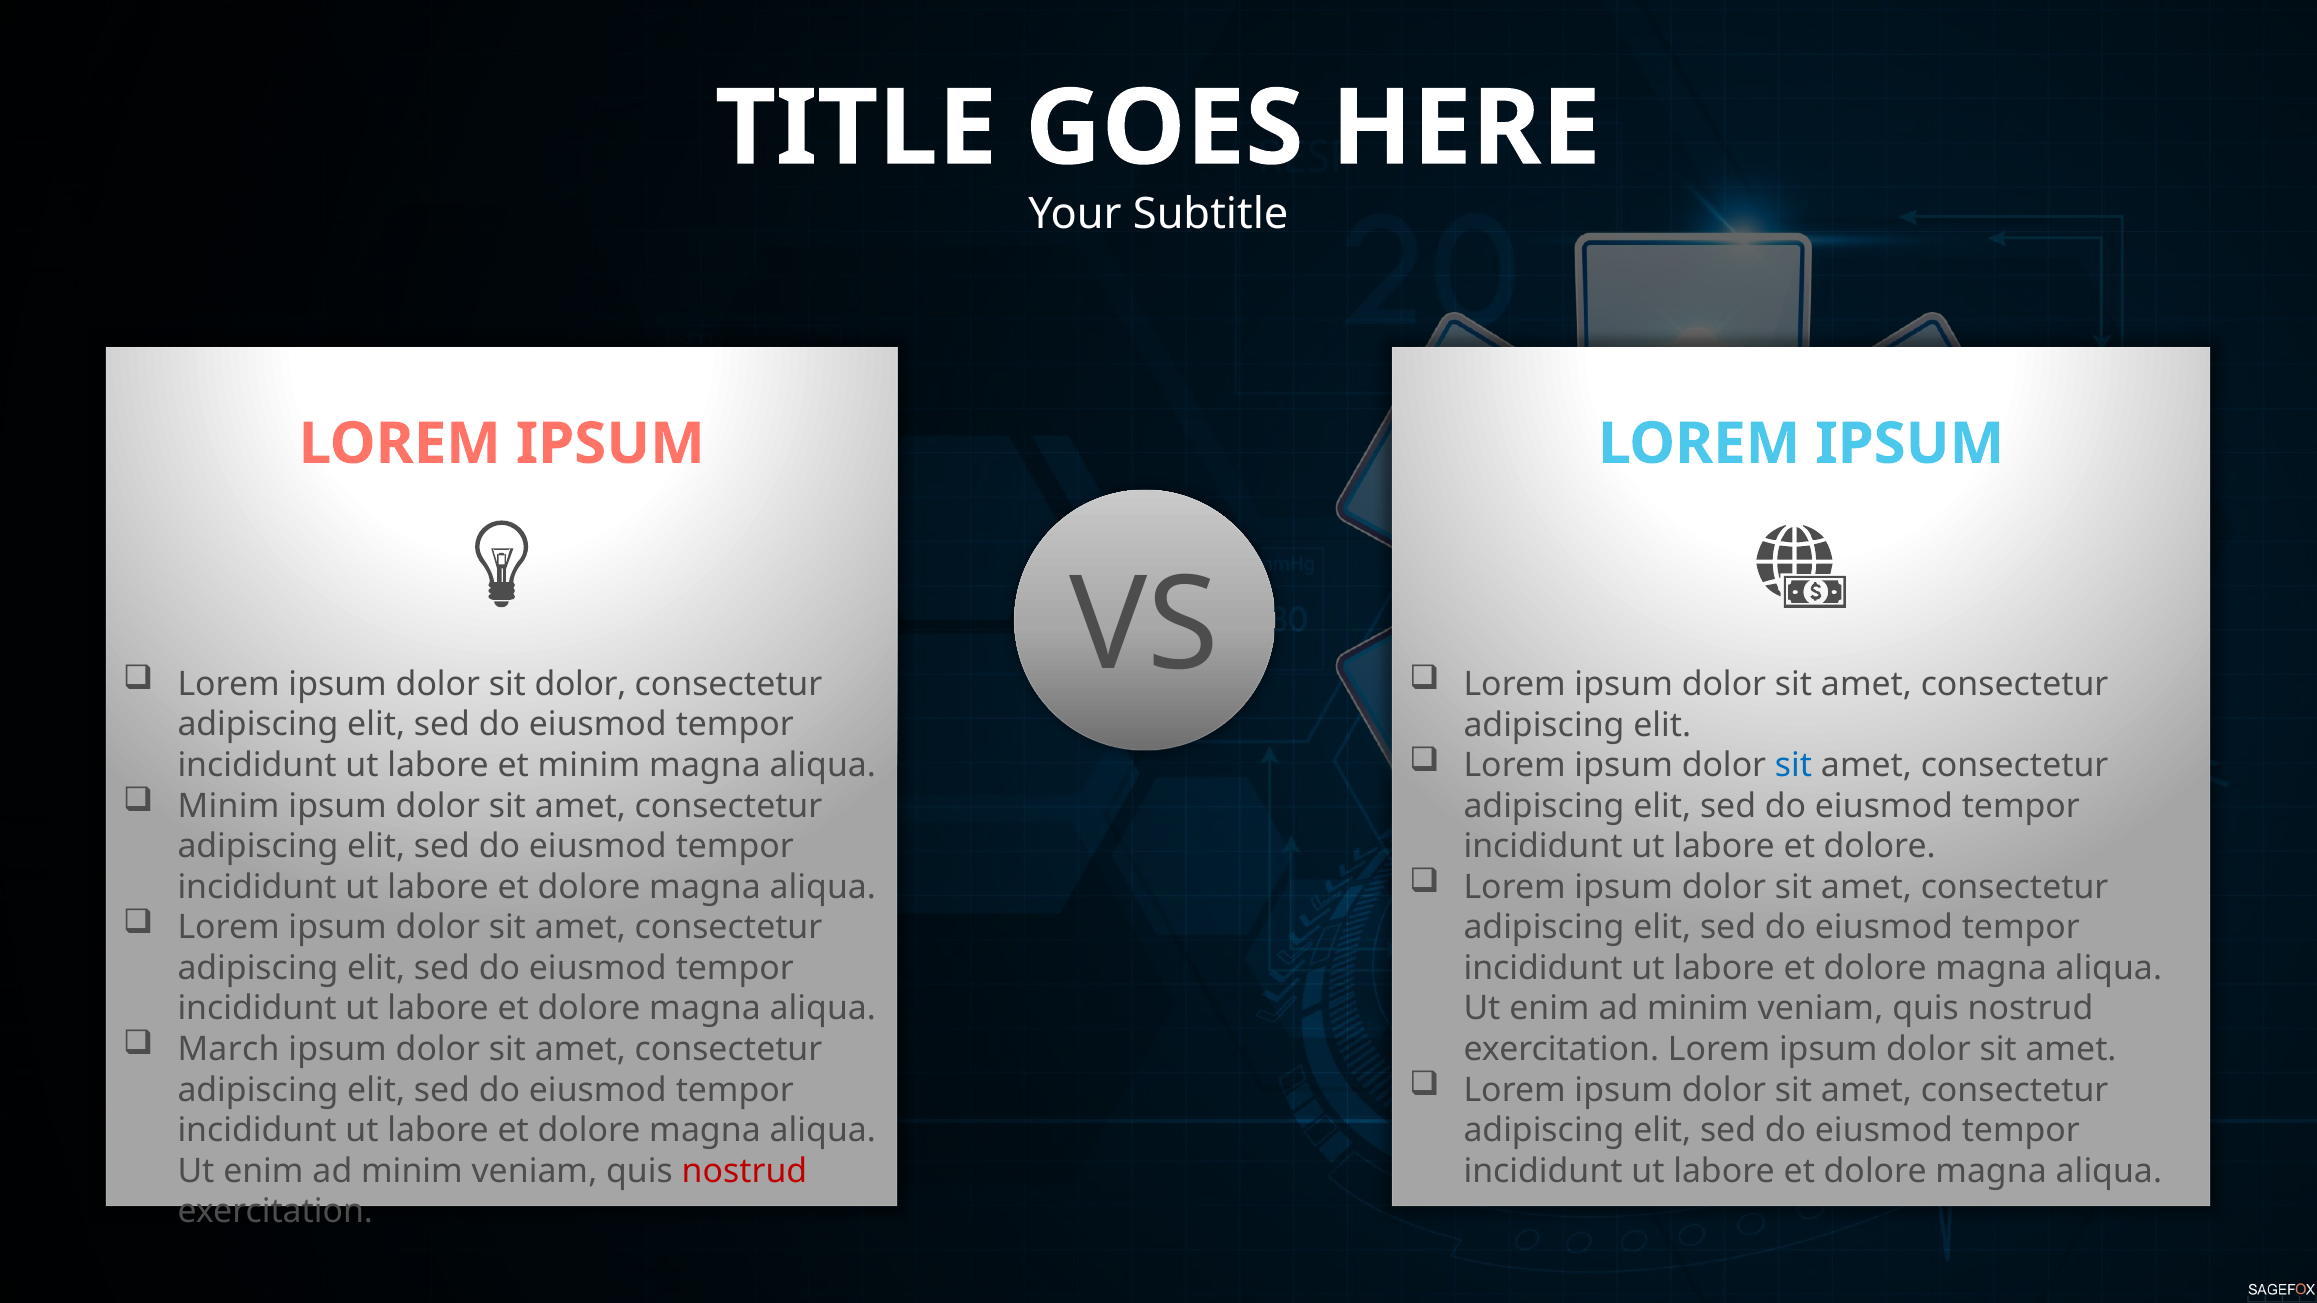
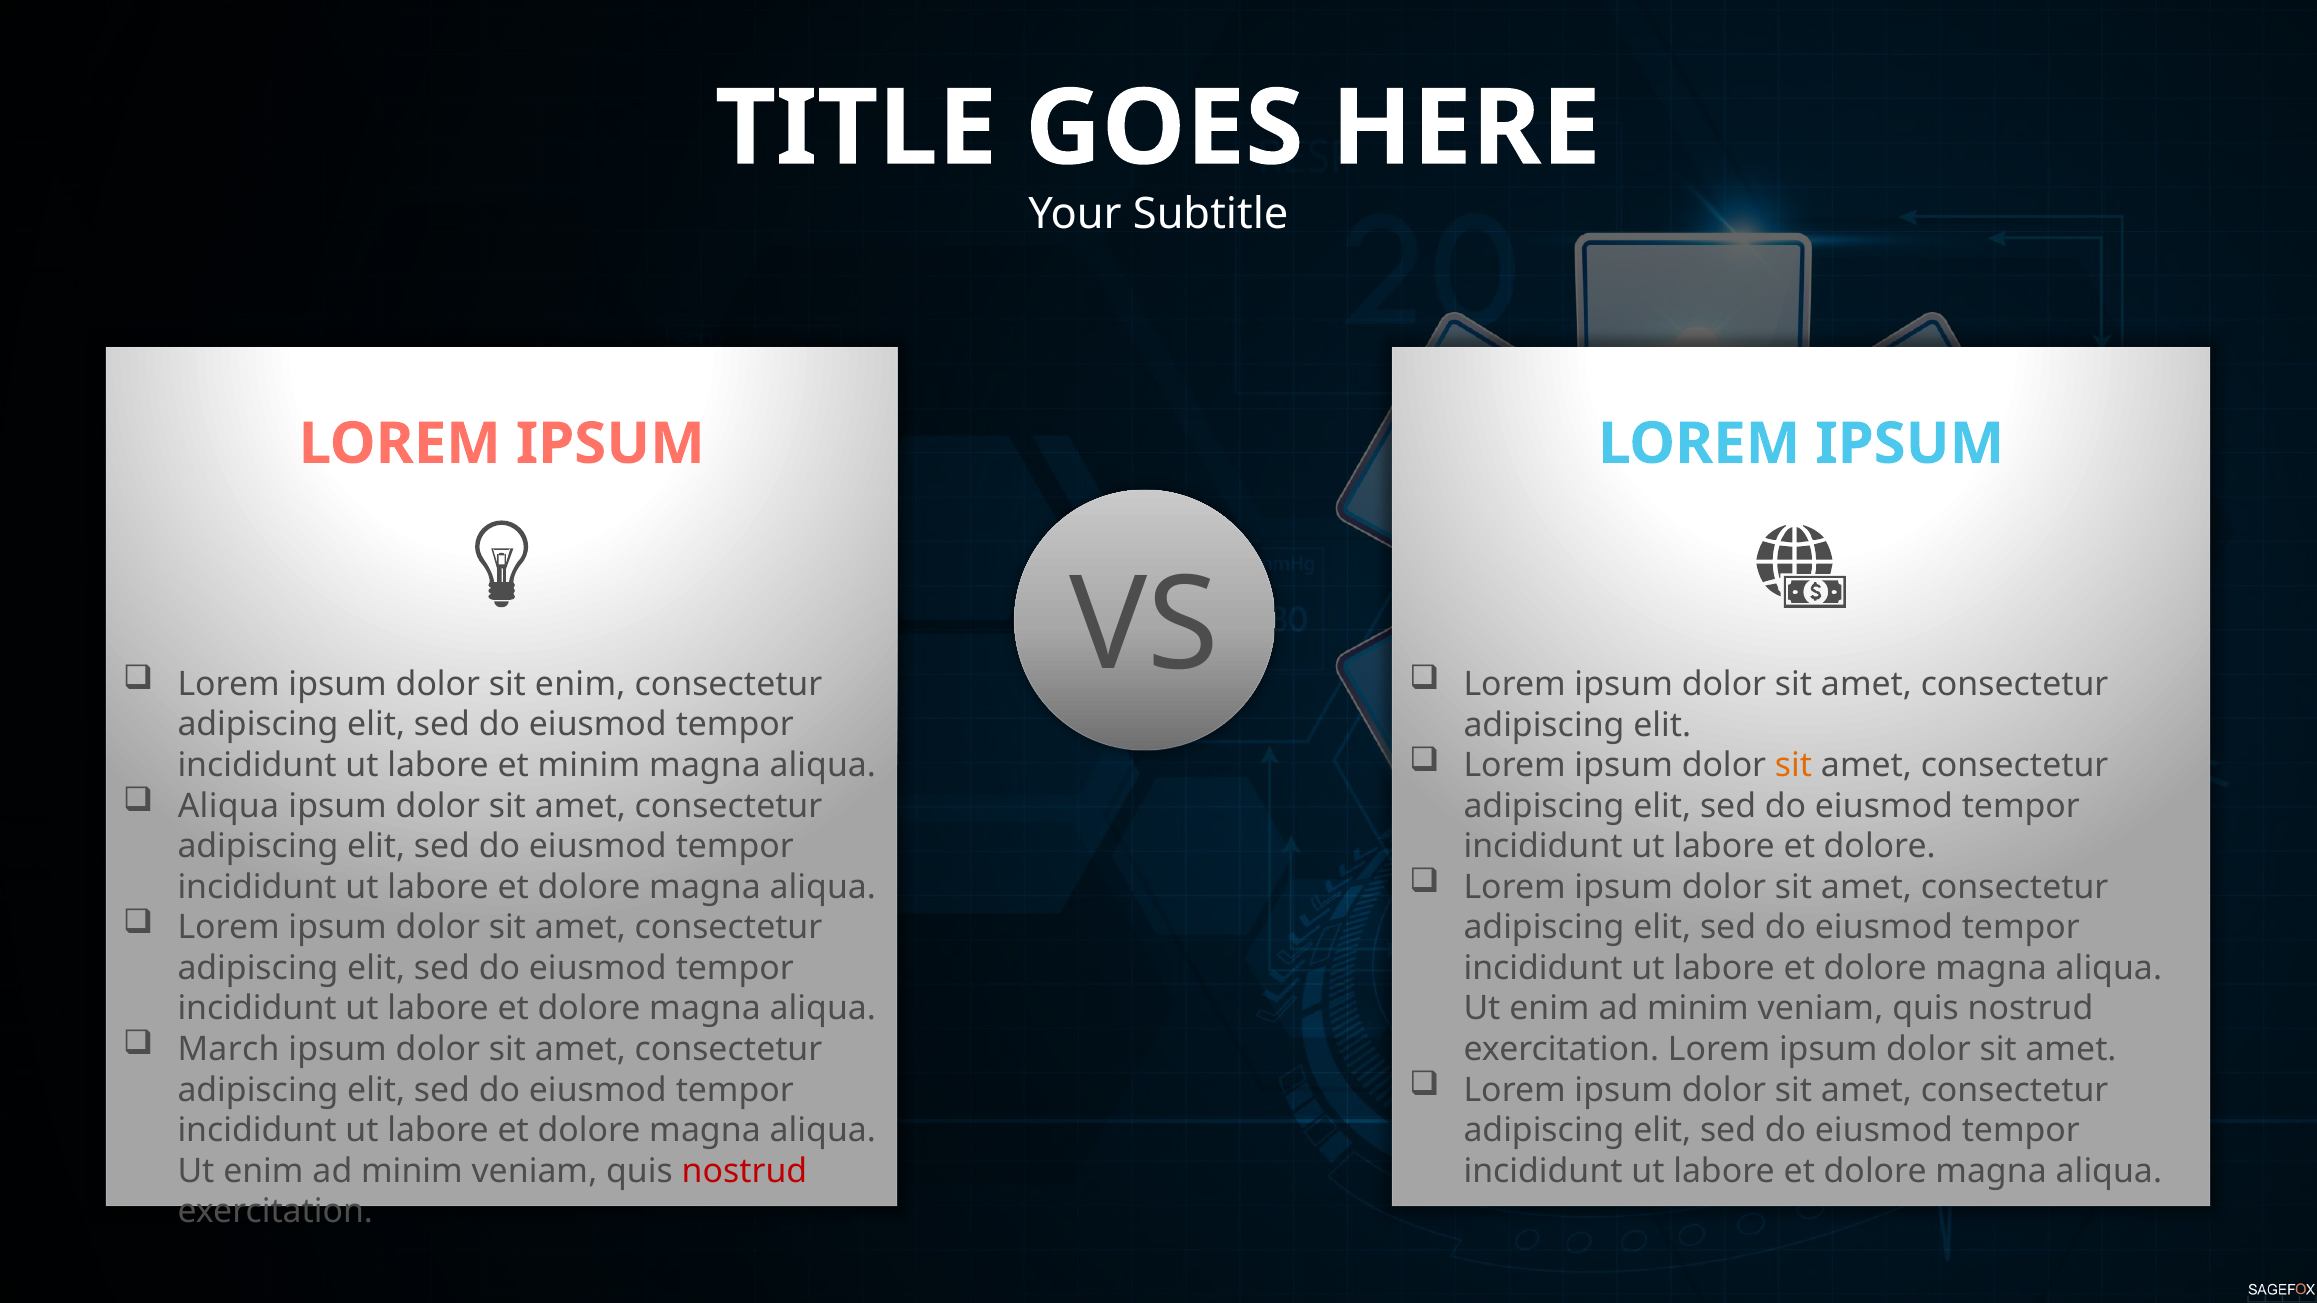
sit dolor: dolor -> enim (580, 684)
sit colour: blue -> orange (1793, 766)
Minim: Minim -> Aliqua (228, 806)
